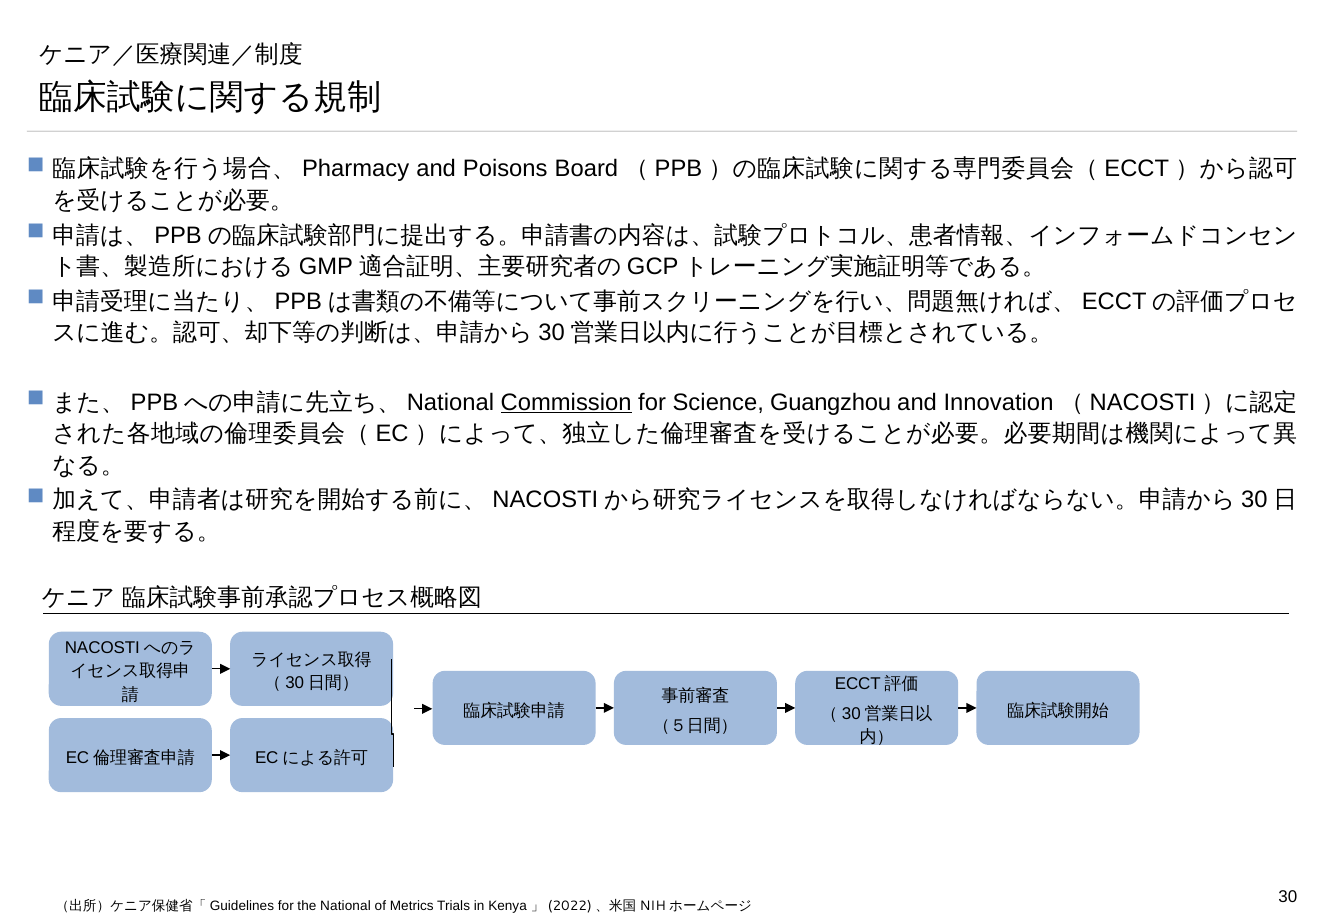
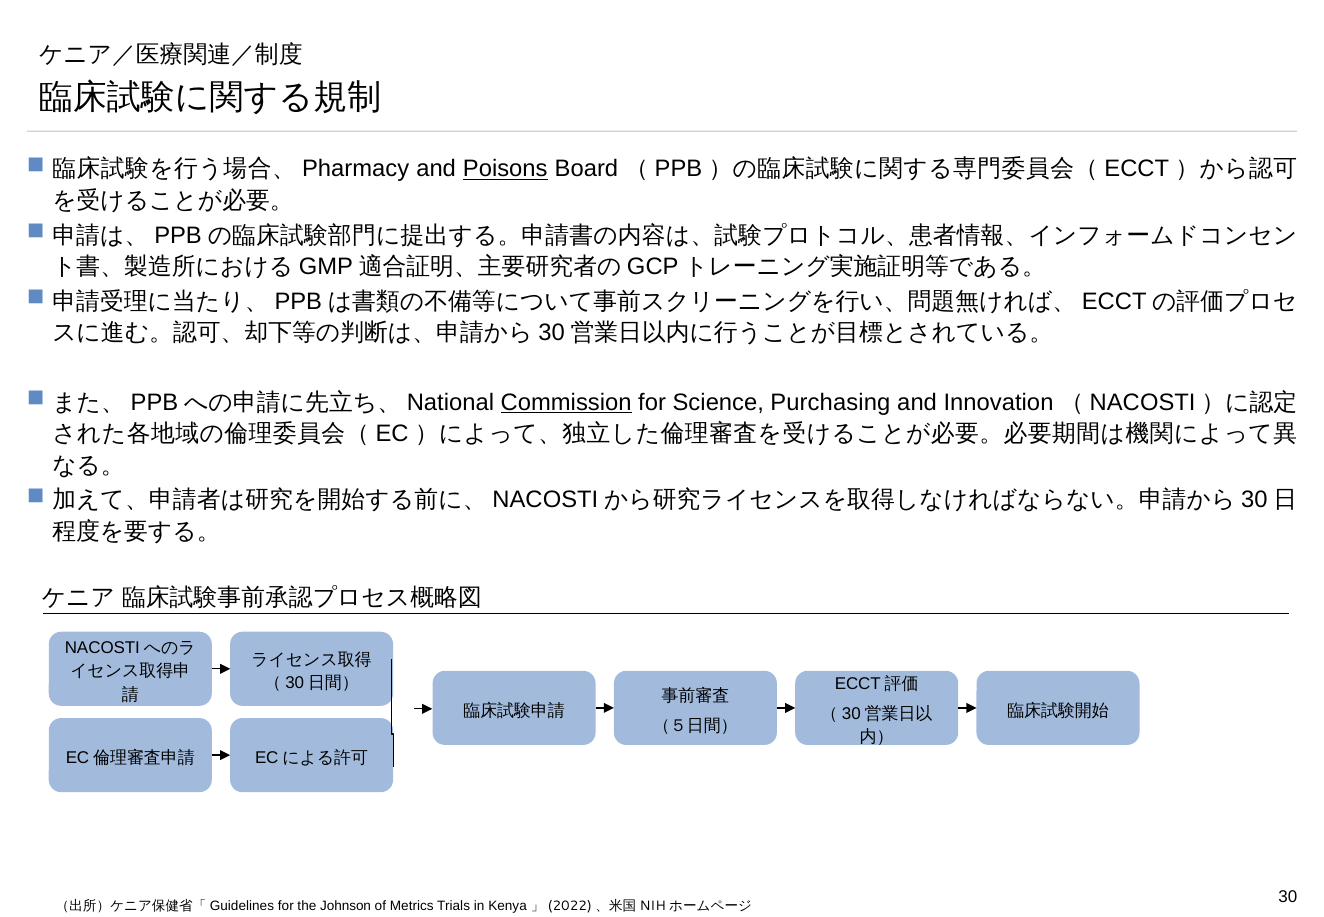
Poisons underline: none -> present (505, 169)
Guangzhou: Guangzhou -> Purchasing (830, 402)
National: National -> Johnson (346, 906)
